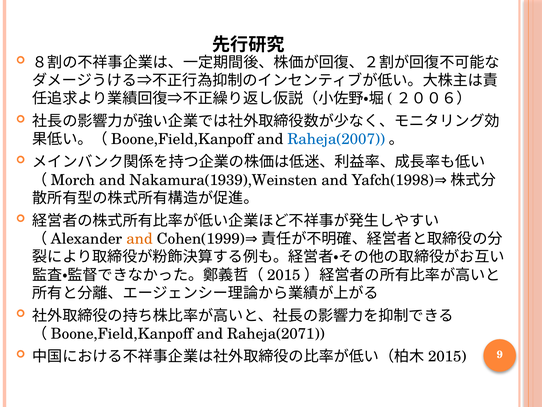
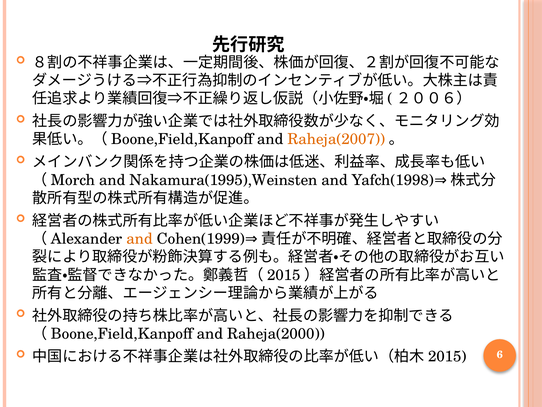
Raheja(2007 colour: blue -> orange (336, 139)
Nakamura(1939),Weinsten: Nakamura(1939),Weinsten -> Nakamura(1995),Weinsten (224, 180)
Raheja(2071: Raheja(2071 -> Raheja(2000 (276, 333)
9: 9 -> 6 (500, 354)
